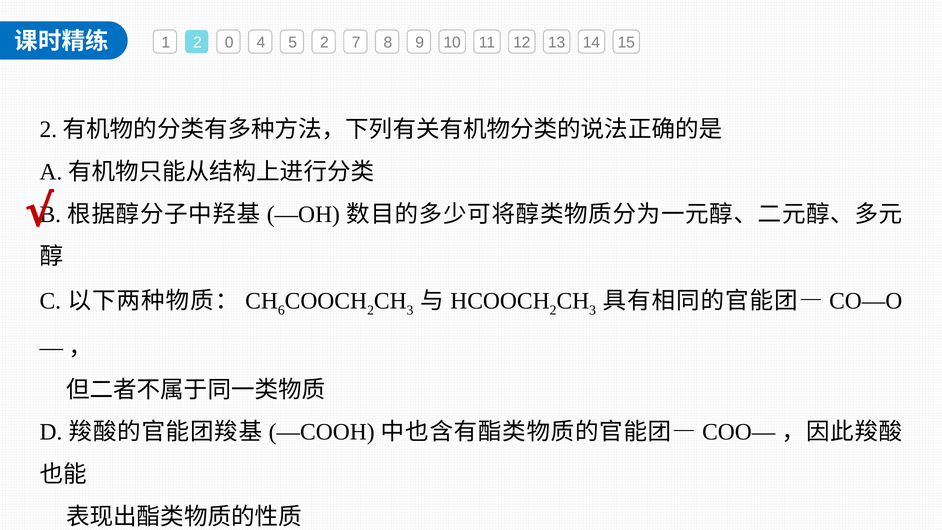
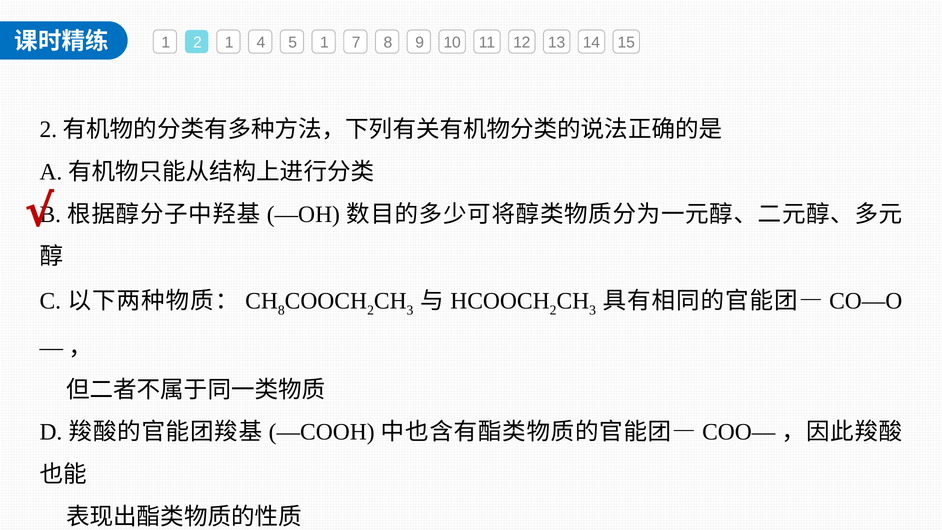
2 0: 0 -> 1 (229, 43)
5 2: 2 -> 1 (324, 43)
6: 6 -> 8 (281, 310)
